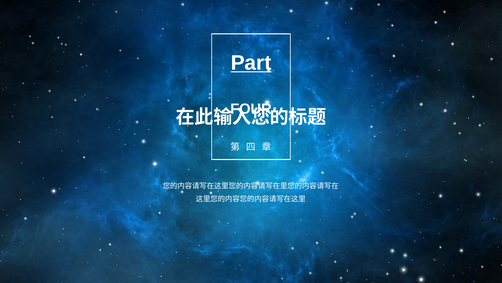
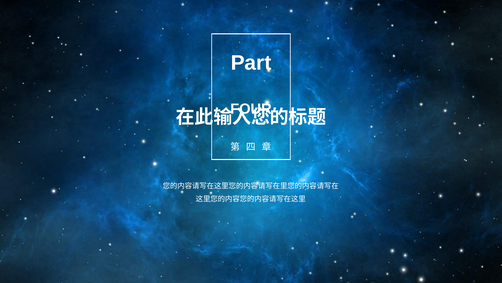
Part underline: present -> none (251, 63)
